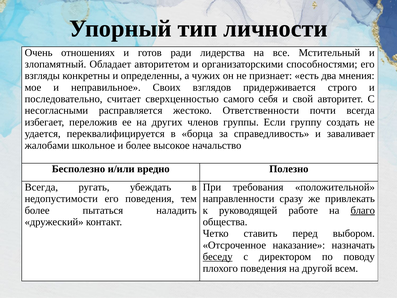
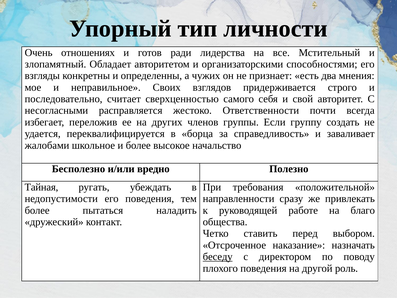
Всегда: Всегда -> Тайная (41, 187)
благо underline: present -> none (363, 210)
всем: всем -> роль (347, 268)
